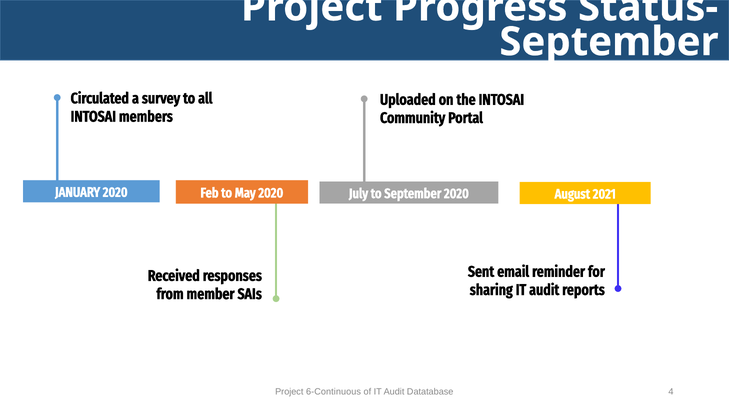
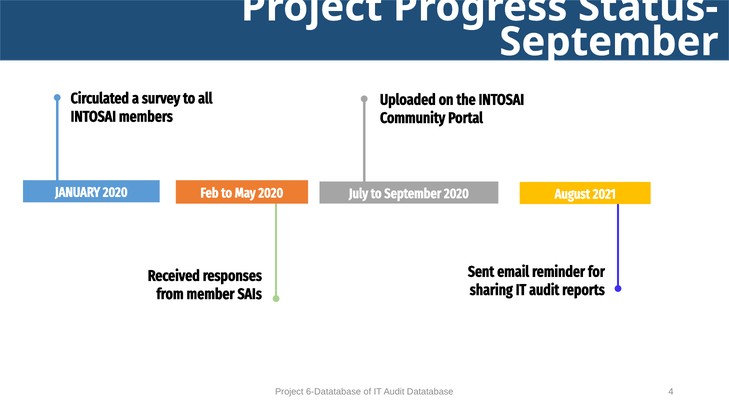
6-Continuous: 6-Continuous -> 6-Datatabase (334, 392)
